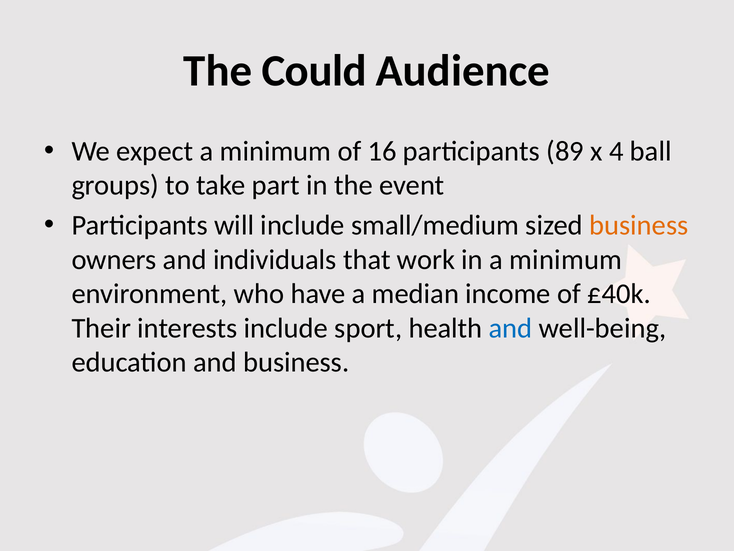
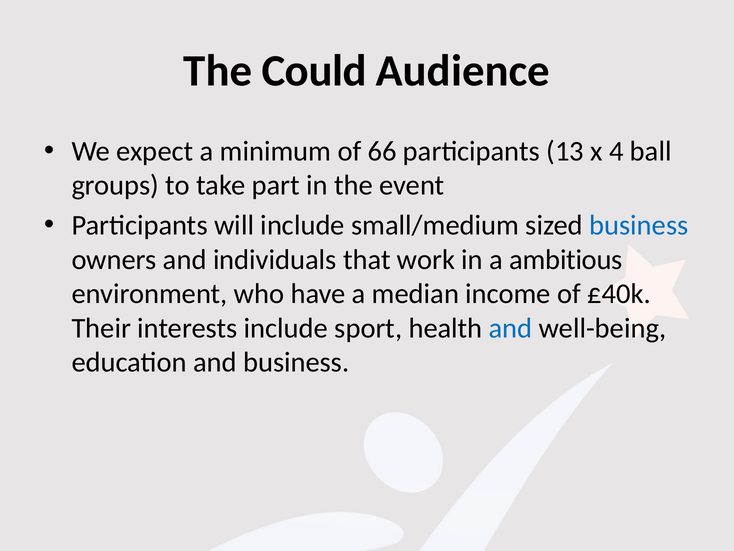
16: 16 -> 66 (382, 151)
89: 89 -> 13 (565, 151)
business colour: orange -> blue (639, 225)
in a minimum: minimum -> ambitious (566, 259)
